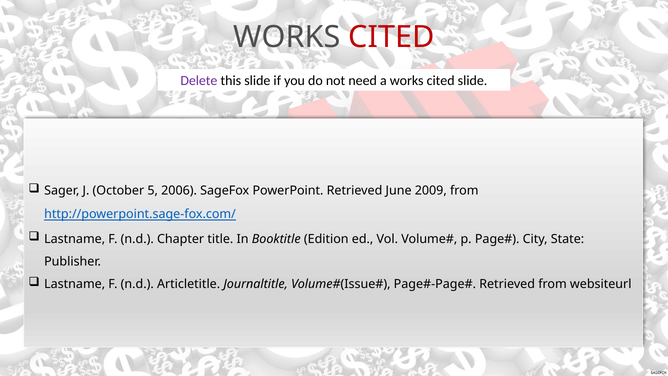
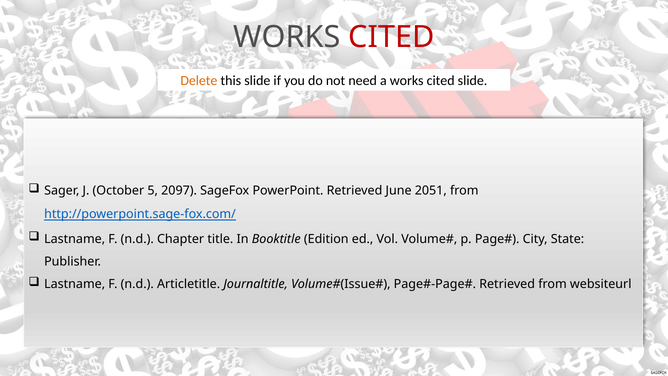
Delete colour: purple -> orange (199, 81)
2006: 2006 -> 2097 (179, 191)
2009: 2009 -> 2051 (431, 191)
